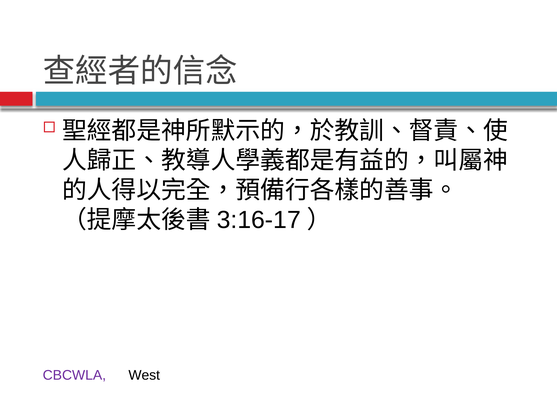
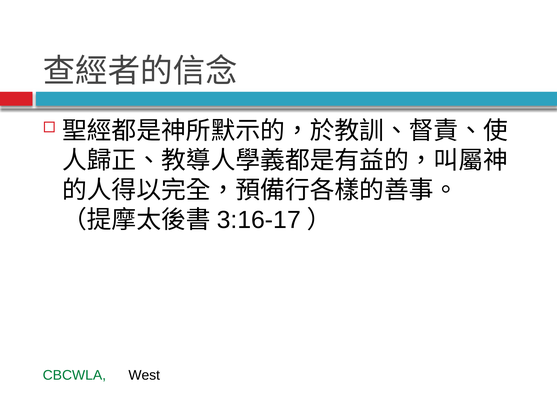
CBCWLA colour: purple -> green (74, 375)
